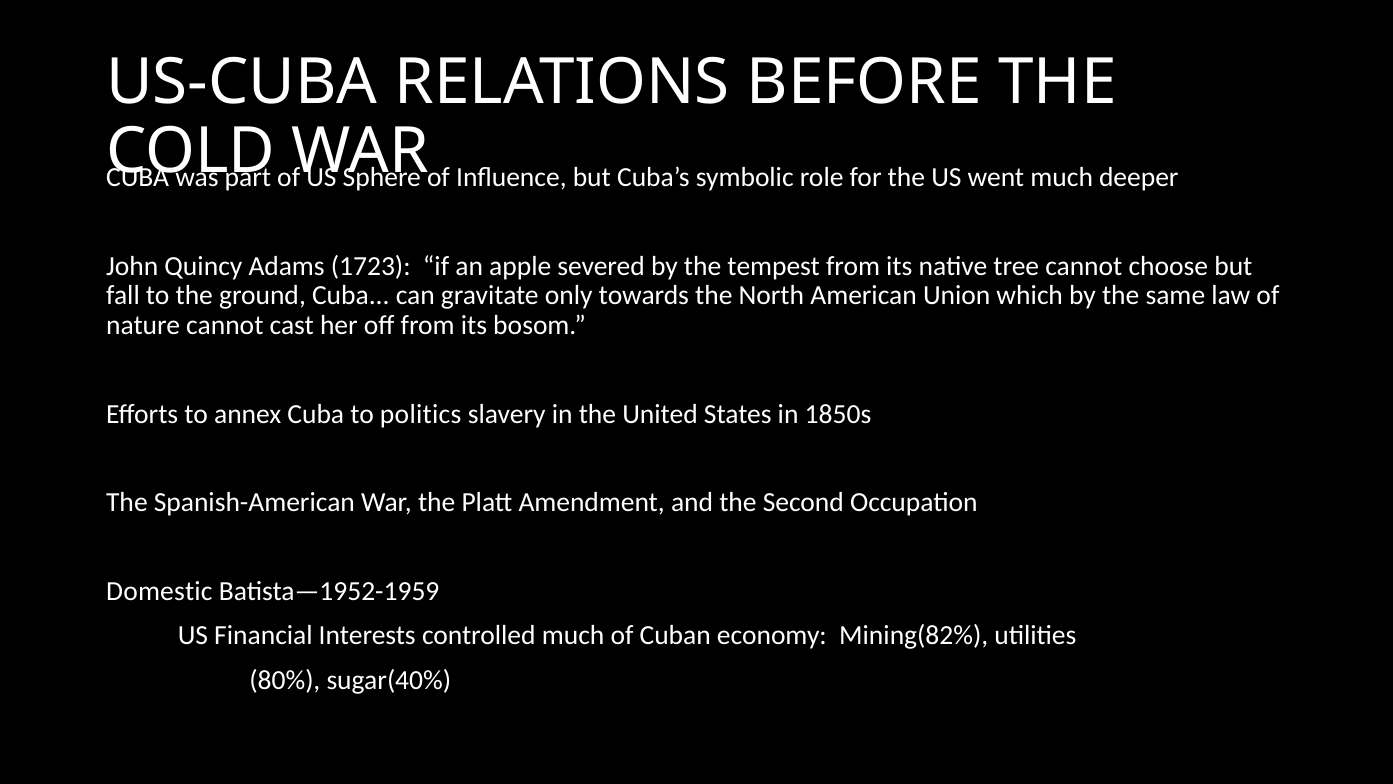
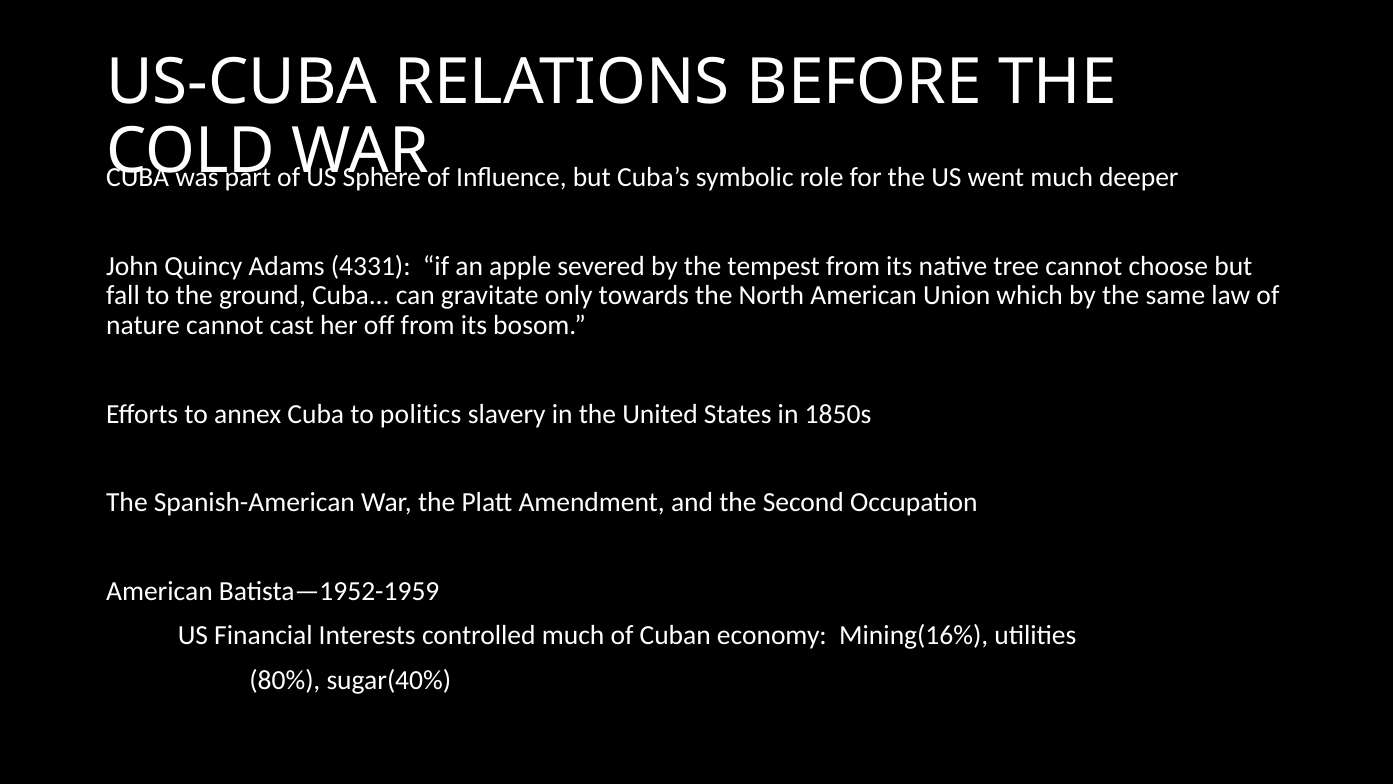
1723: 1723 -> 4331 (371, 266)
Domestic: Domestic -> American (159, 591)
Mining(82%: Mining(82% -> Mining(16% (914, 635)
